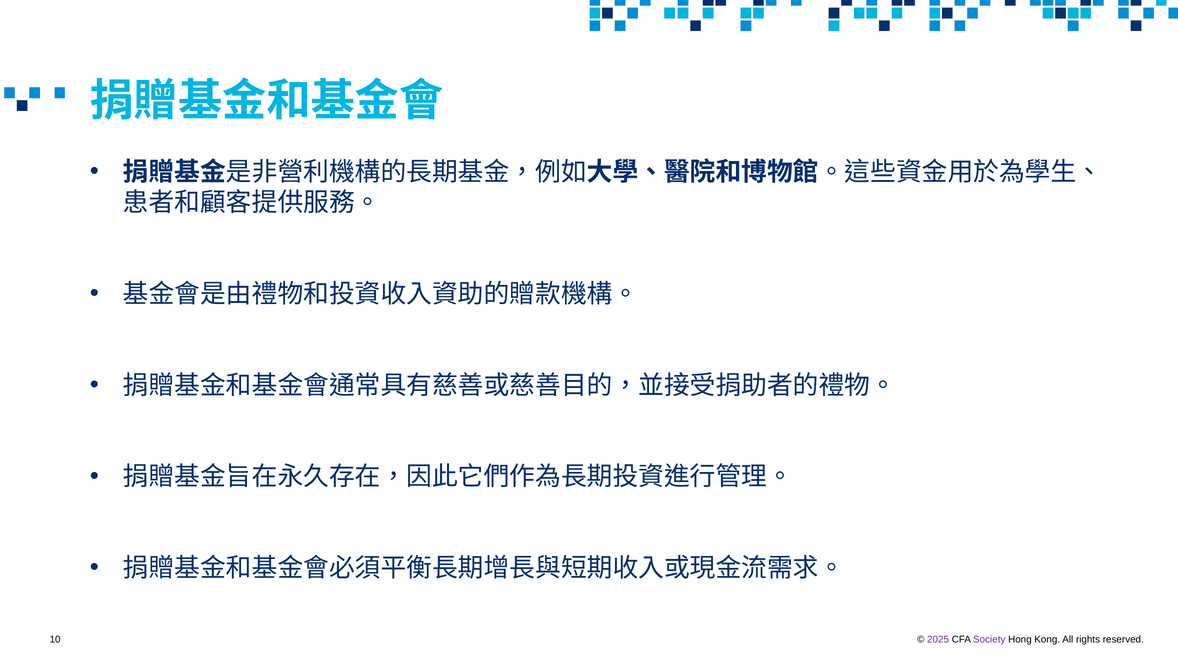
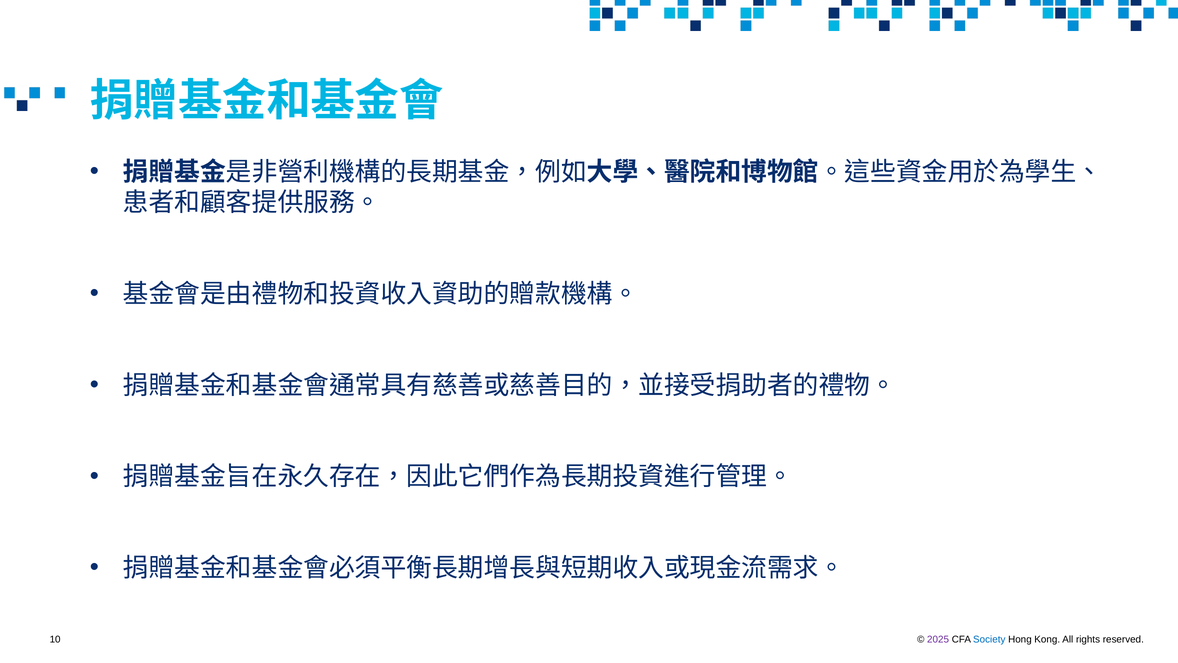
Society colour: purple -> blue (989, 639)
